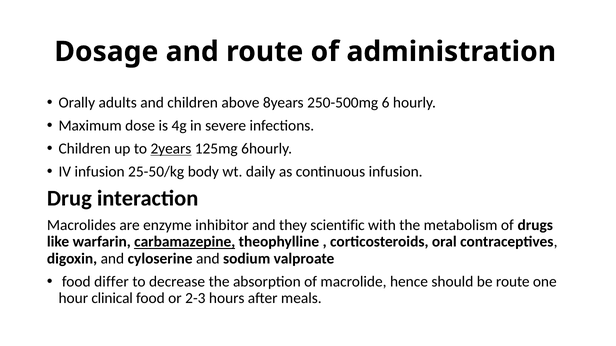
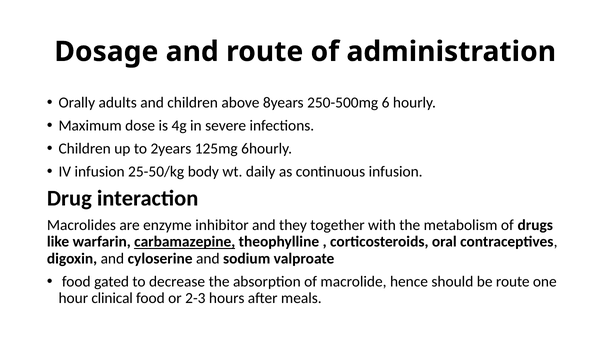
2years underline: present -> none (171, 149)
scientific: scientific -> together (338, 226)
differ: differ -> gated (112, 282)
